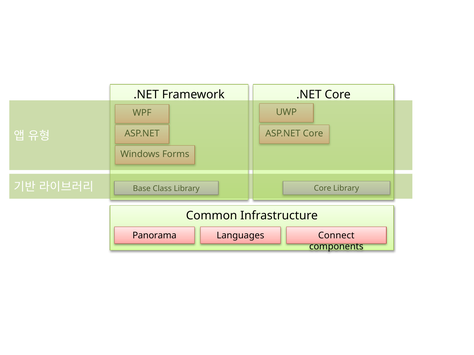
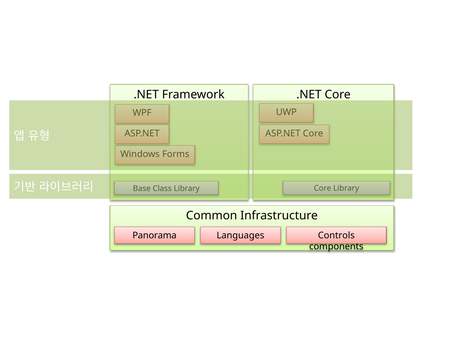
Connect: Connect -> Controls (336, 236)
